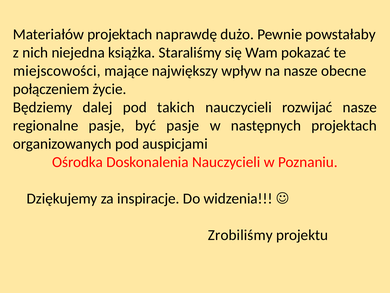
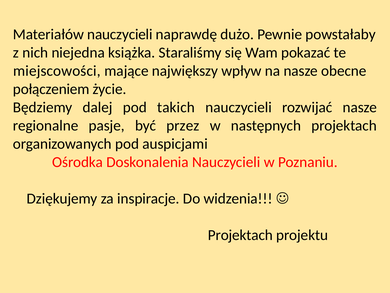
Materiałów projektach: projektach -> nauczycieli (120, 34)
być pasje: pasje -> przez (183, 125)
Zrobiliśmy: Zrobiliśmy -> Projektach (240, 235)
